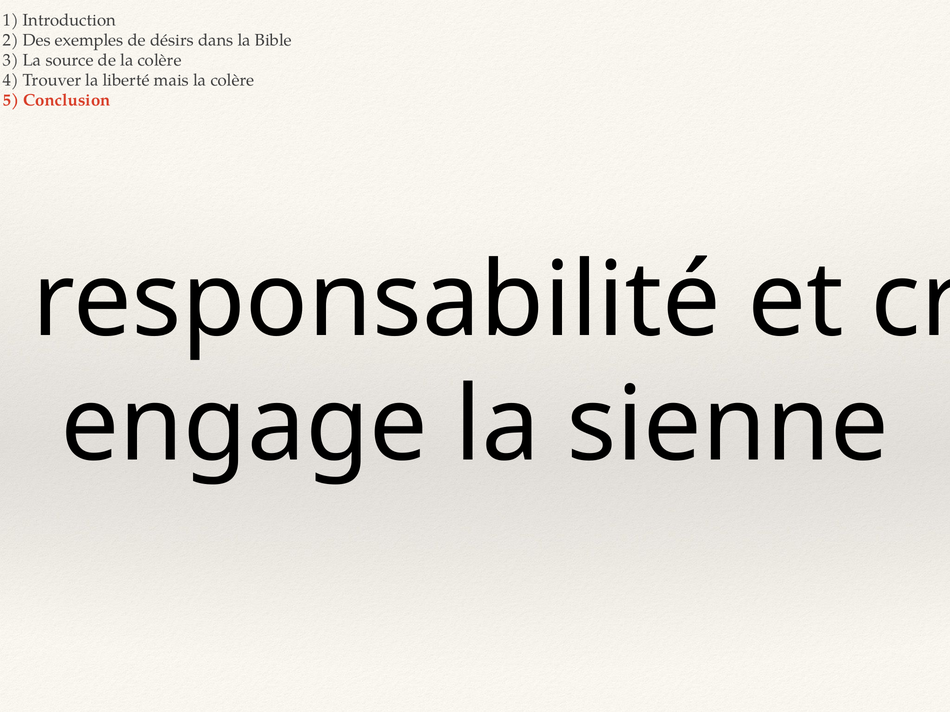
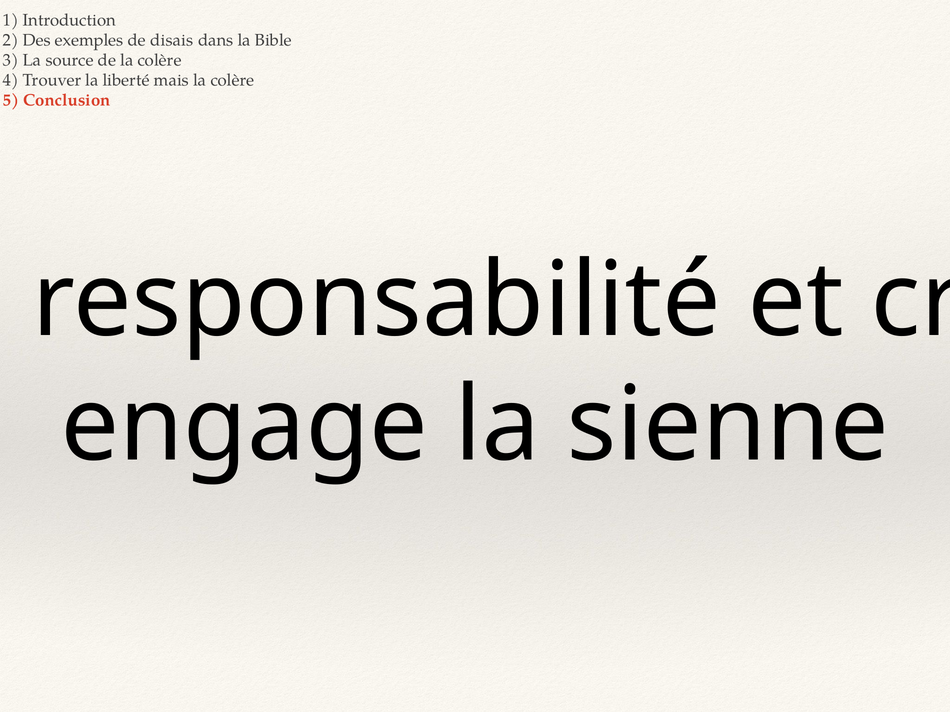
désirs: désirs -> disais (172, 40)
